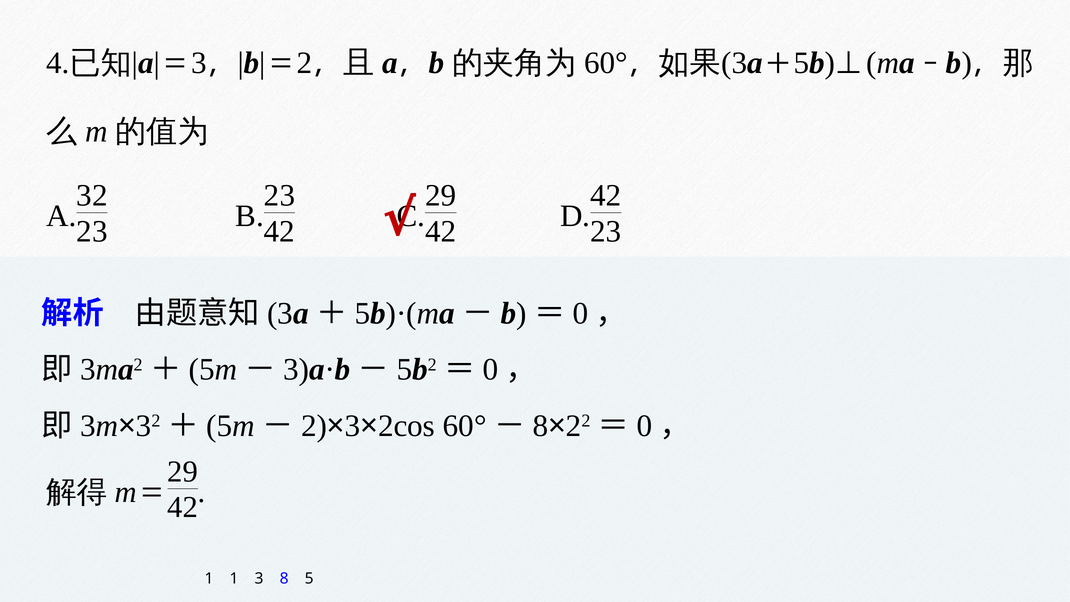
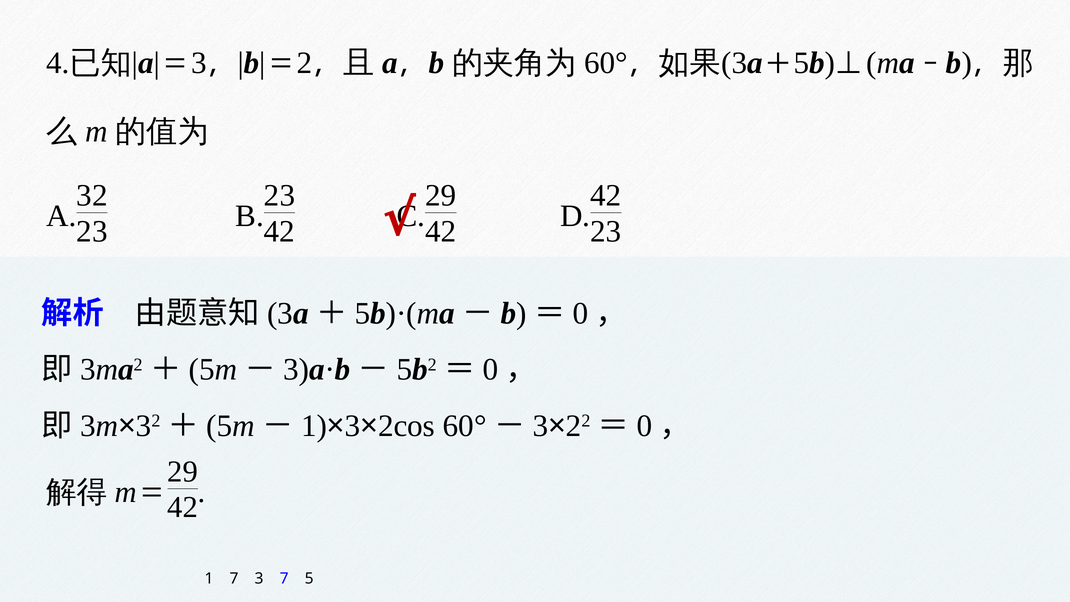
2: 2 -> 1 (314, 426)
8: 8 -> 3 (540, 426)
1 1: 1 -> 7 (234, 578)
3 8: 8 -> 7 (284, 578)
